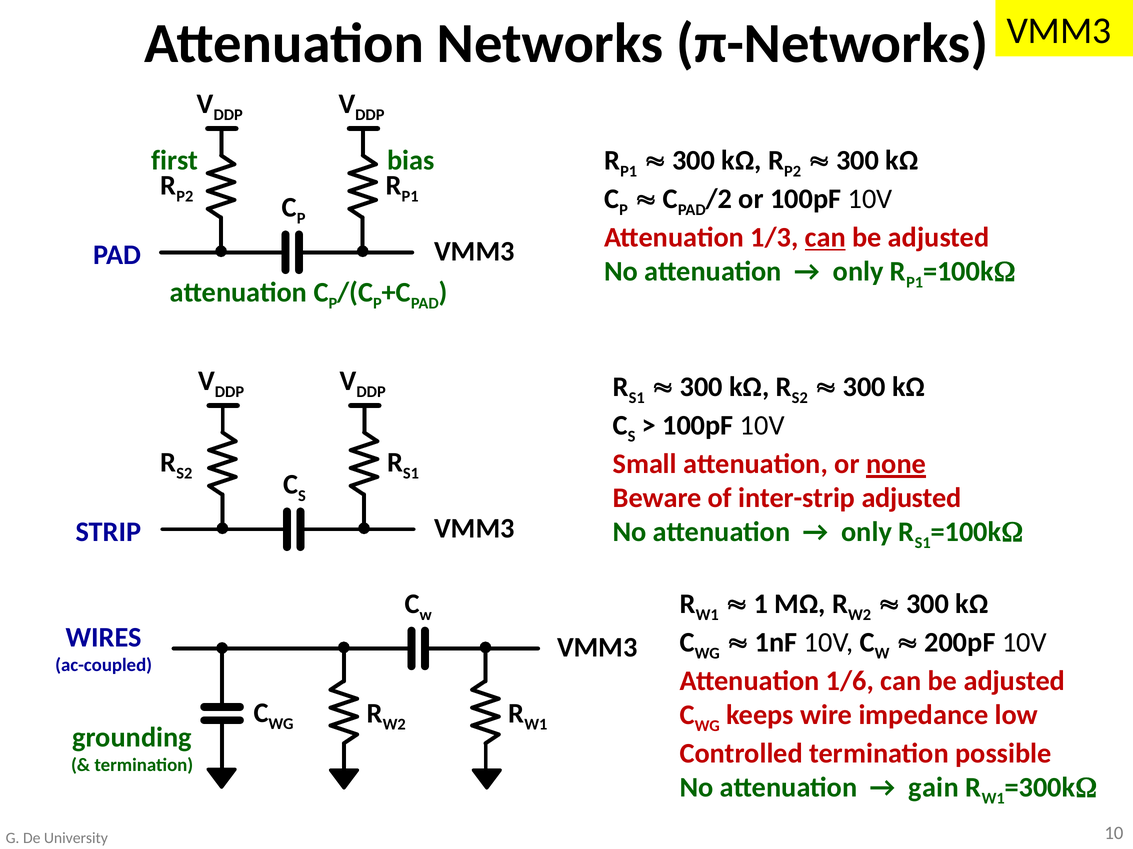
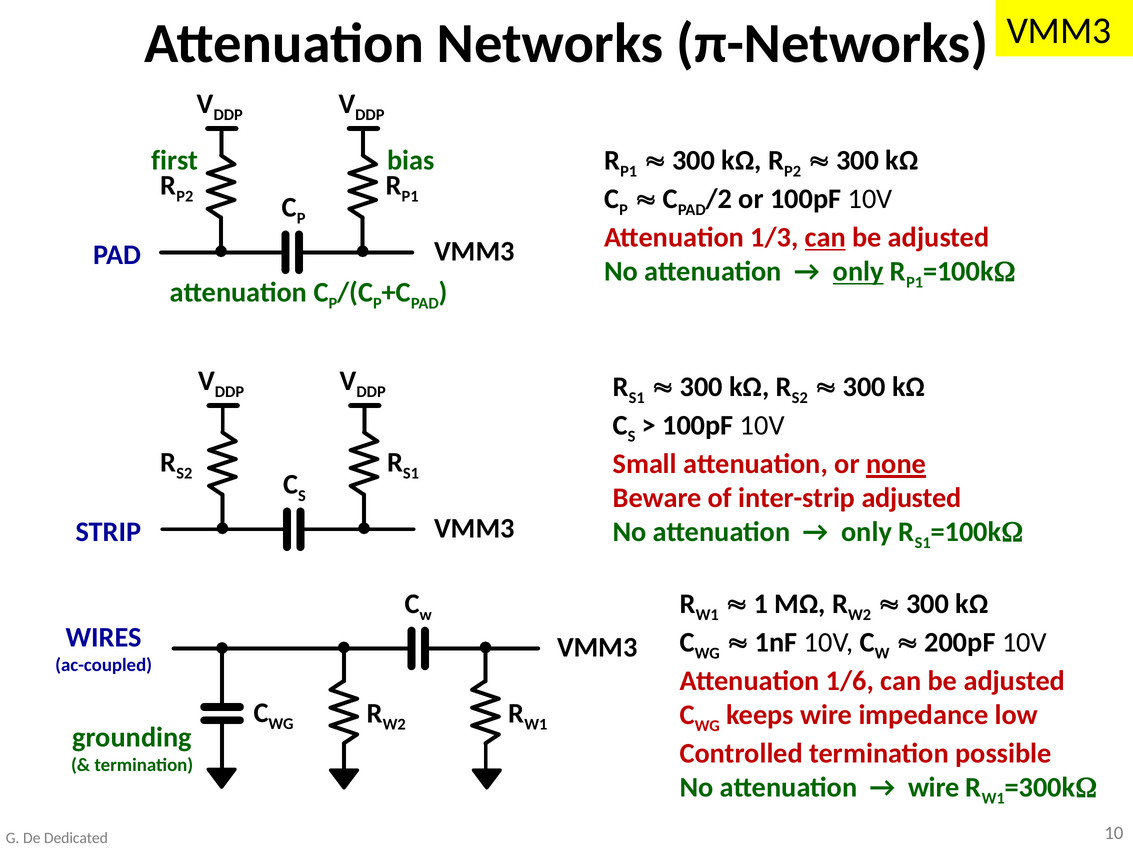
only underline: none -> present (858, 272)
gain: gain -> wire (934, 788)
University: University -> Dedicated (76, 839)
